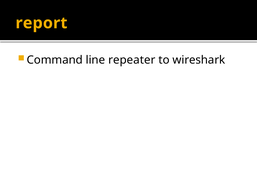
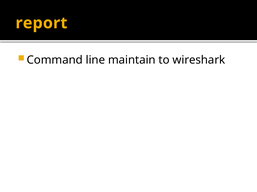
repeater: repeater -> maintain (132, 60)
